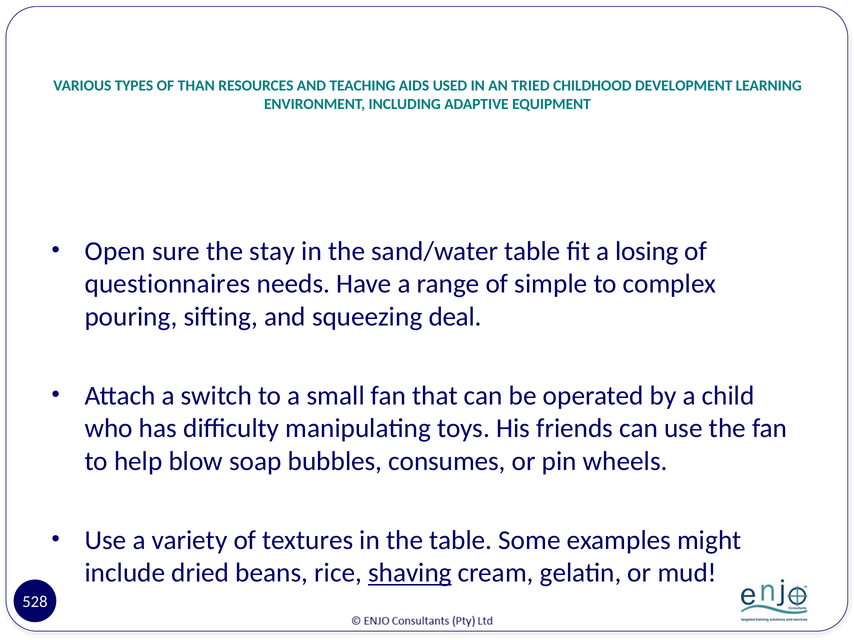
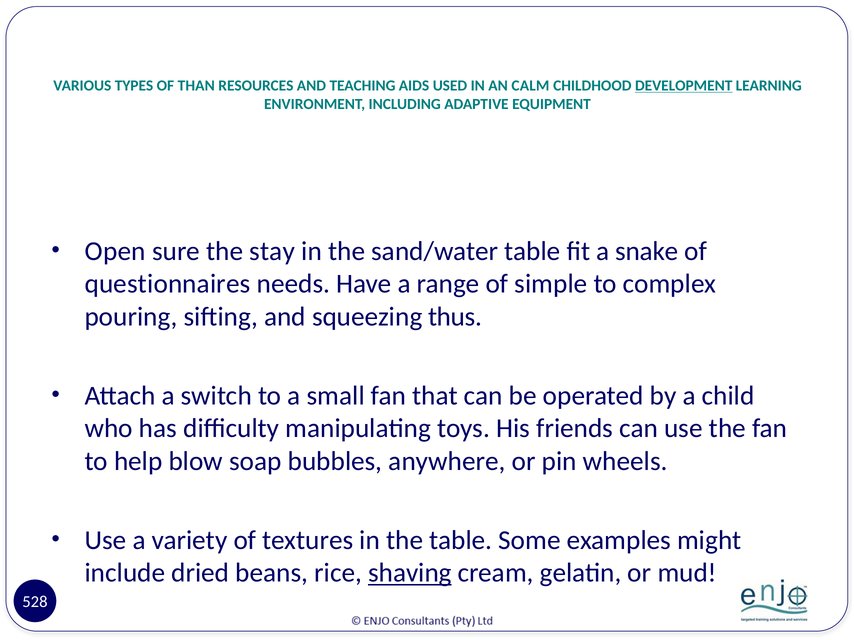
TRIED: TRIED -> CALM (530, 86)
DEVELOPMENT underline: none -> present (684, 86)
losing: losing -> snake (647, 251)
deal: deal -> thus (455, 317)
consumes: consumes -> anywhere (447, 461)
